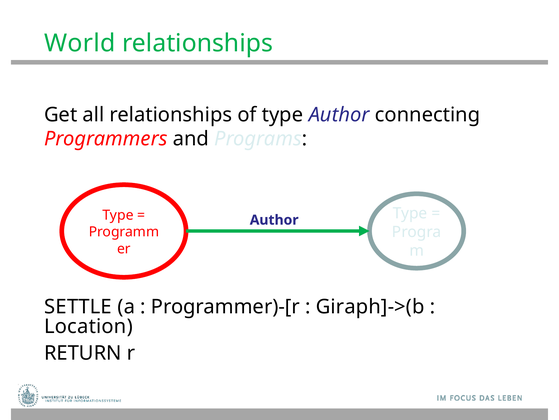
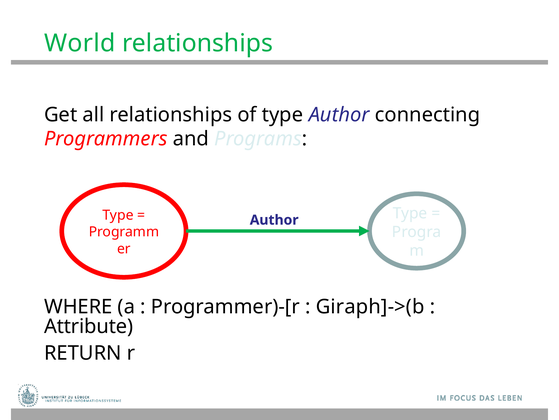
SETTLE: SETTLE -> WHERE (78, 306)
Location: Location -> Attribute (89, 326)
